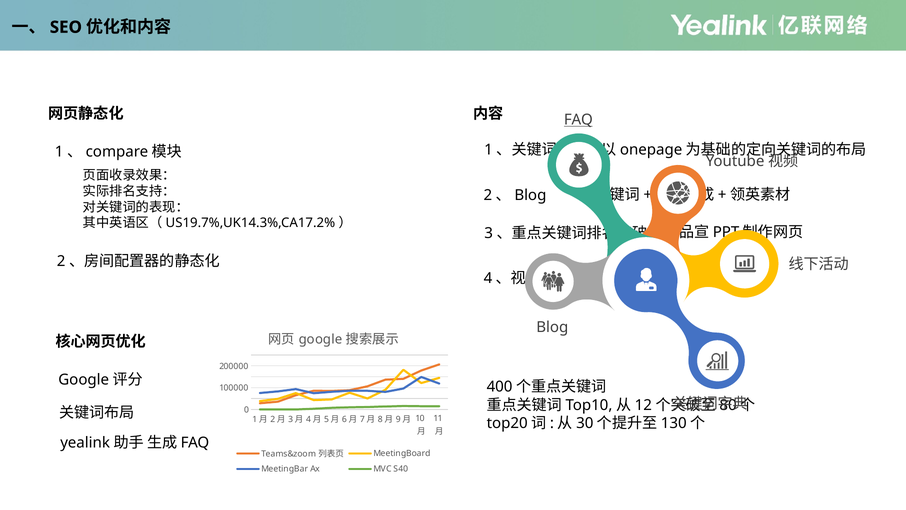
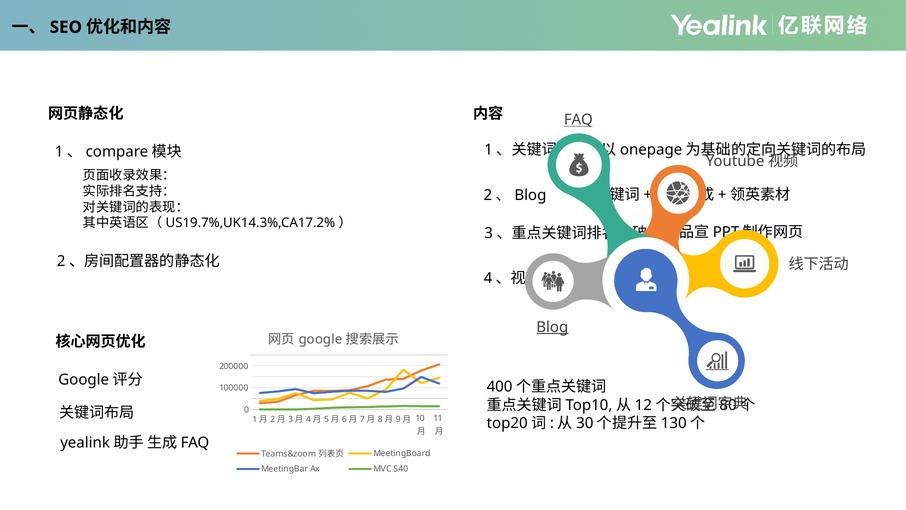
Blog underline: none -> present (552, 327)
